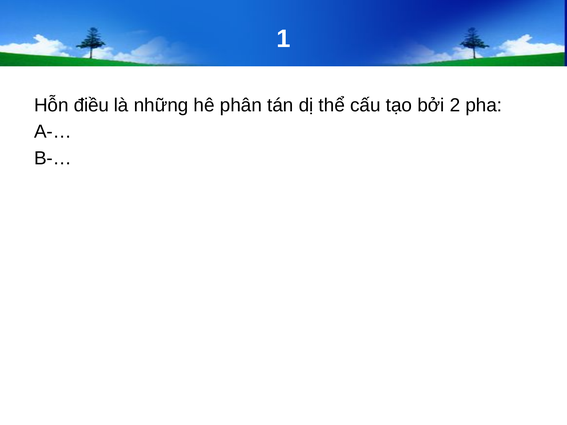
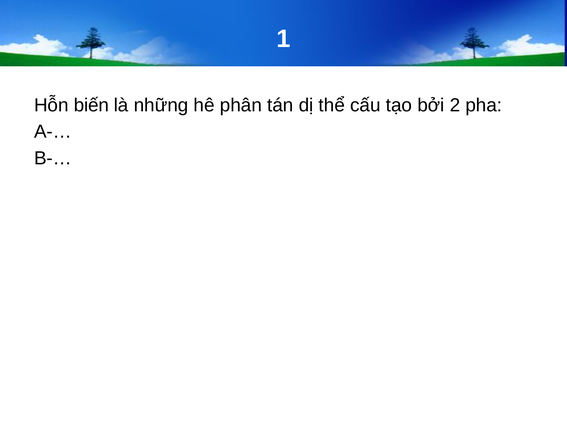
điều: điều -> biến (91, 105)
